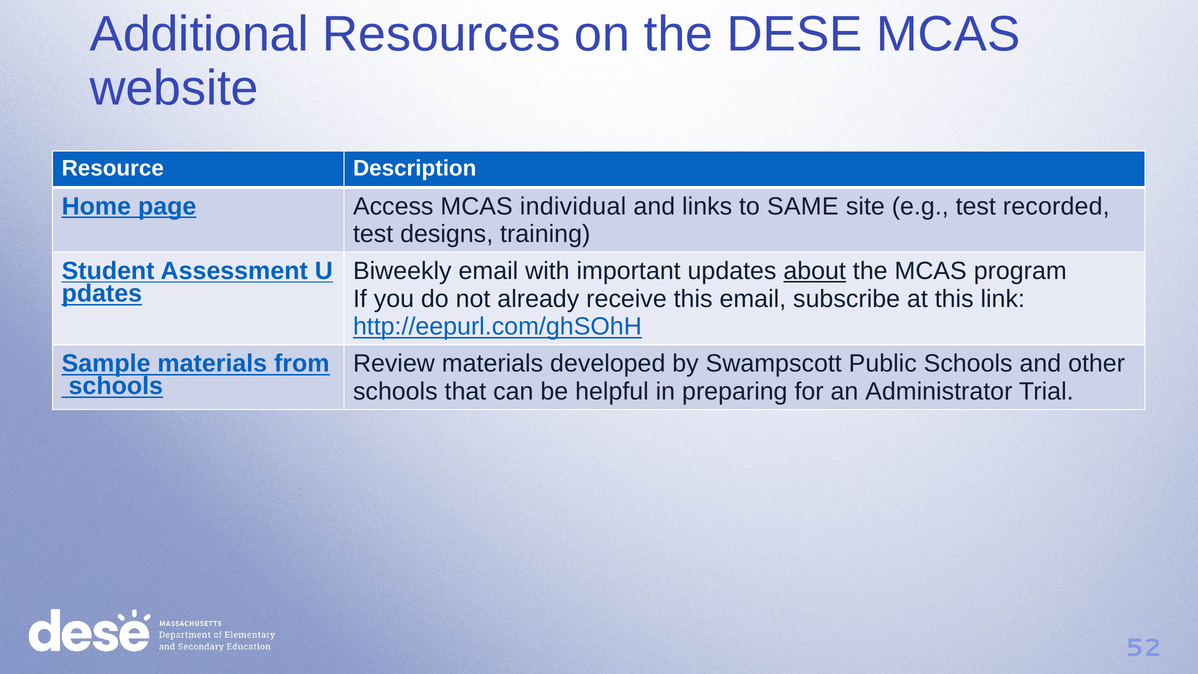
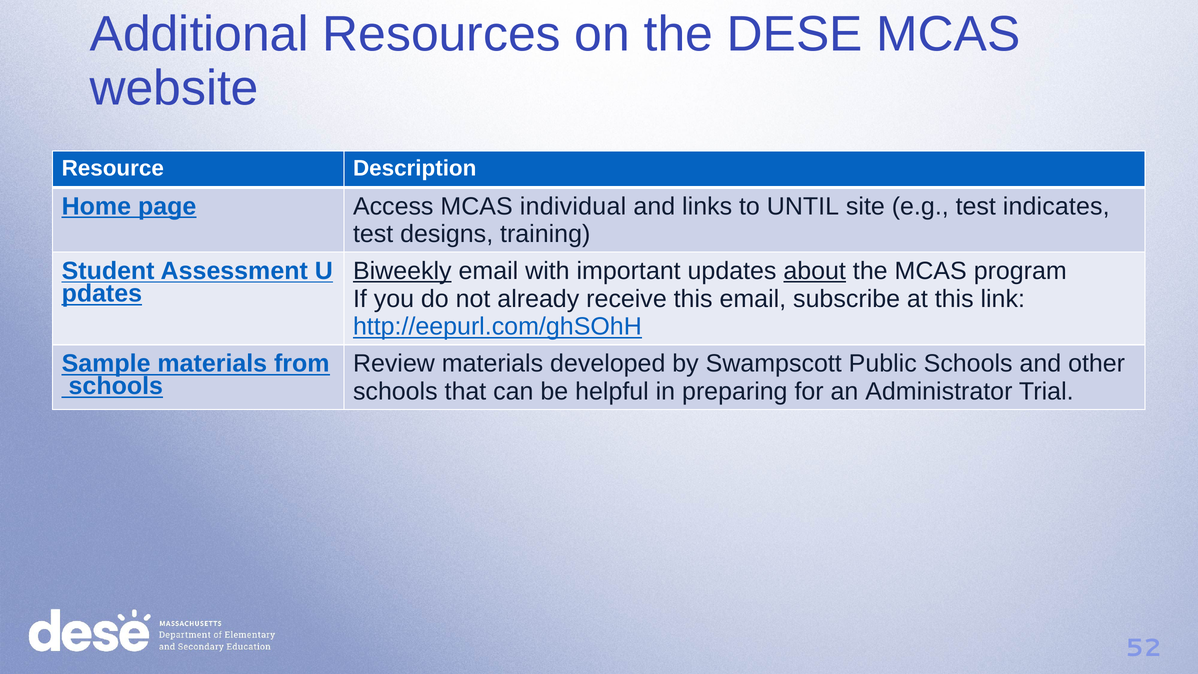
SAME: SAME -> UNTIL (803, 206)
recorded: recorded -> indicates (1056, 206)
Biweekly underline: none -> present (402, 271)
